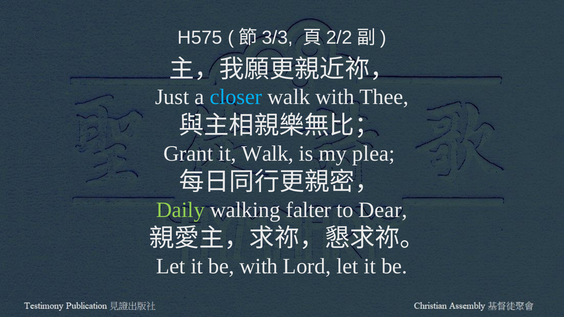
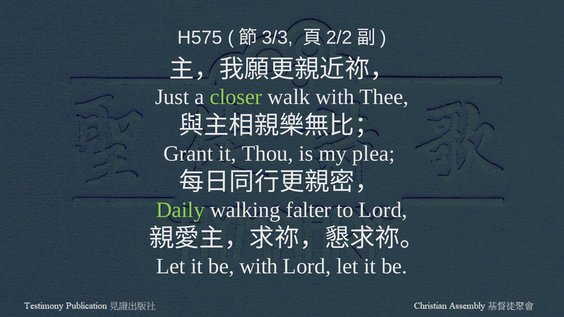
closer colour: light blue -> light green (236, 97)
it Walk: Walk -> Thou (268, 154)
to Dear: Dear -> Lord (383, 210)
